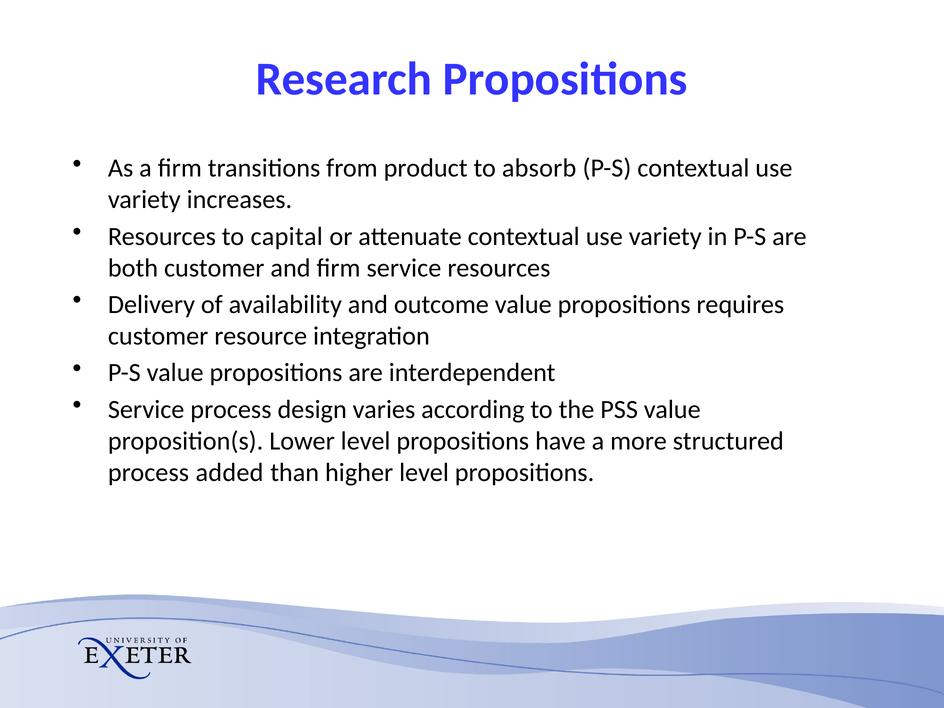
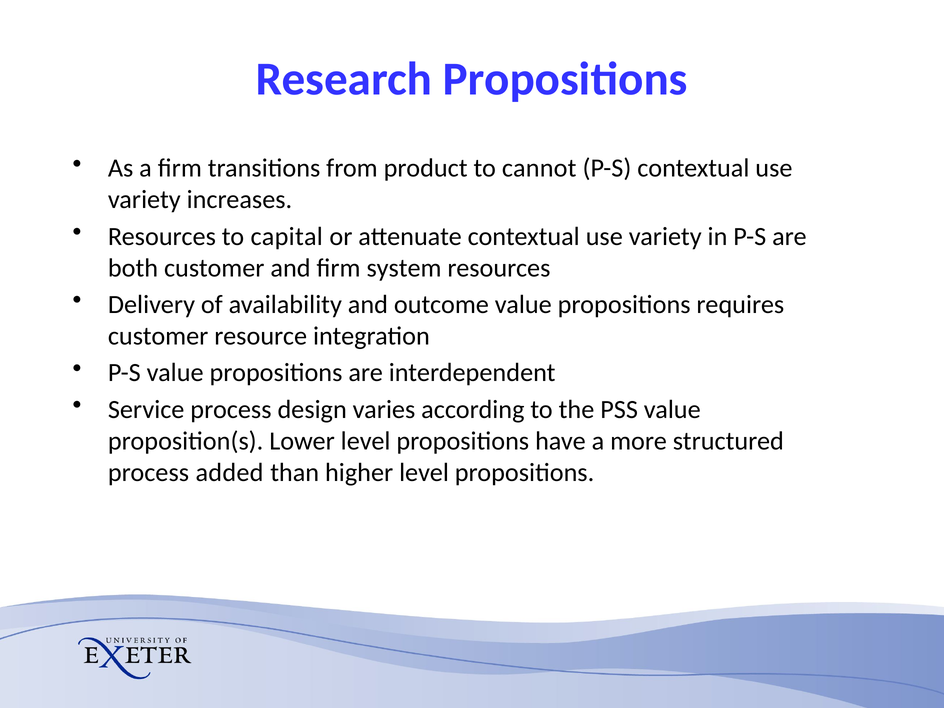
absorb: absorb -> cannot (539, 168)
firm service: service -> system (404, 268)
